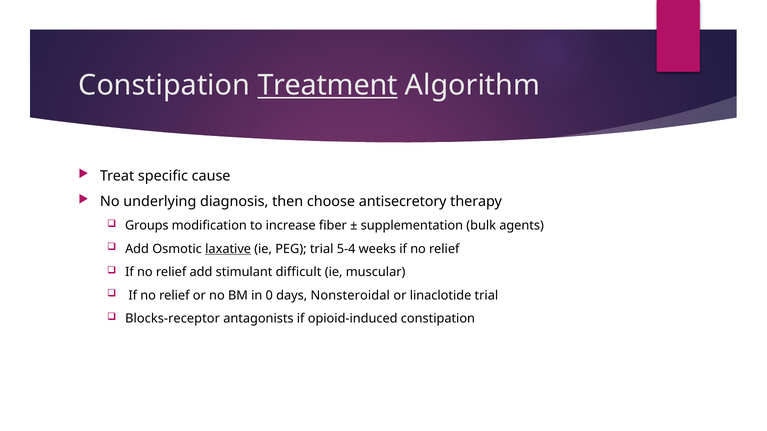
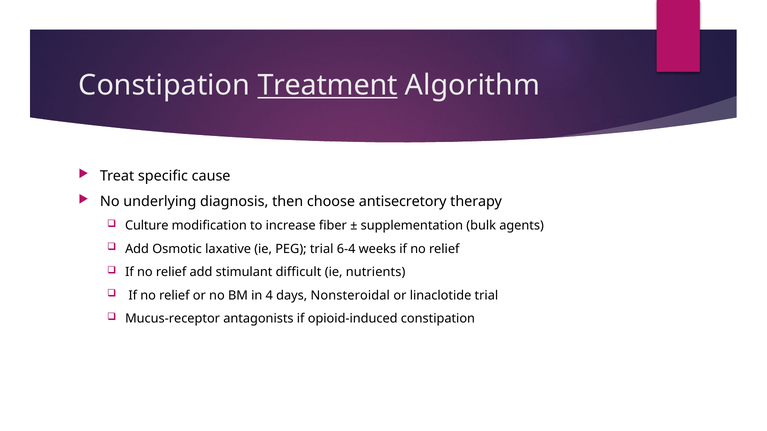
Groups: Groups -> Culture (147, 226)
laxative underline: present -> none (228, 249)
5-4: 5-4 -> 6-4 (346, 249)
muscular: muscular -> nutrients (376, 272)
0: 0 -> 4 (269, 296)
Blocks-receptor: Blocks-receptor -> Mucus-receptor (173, 319)
